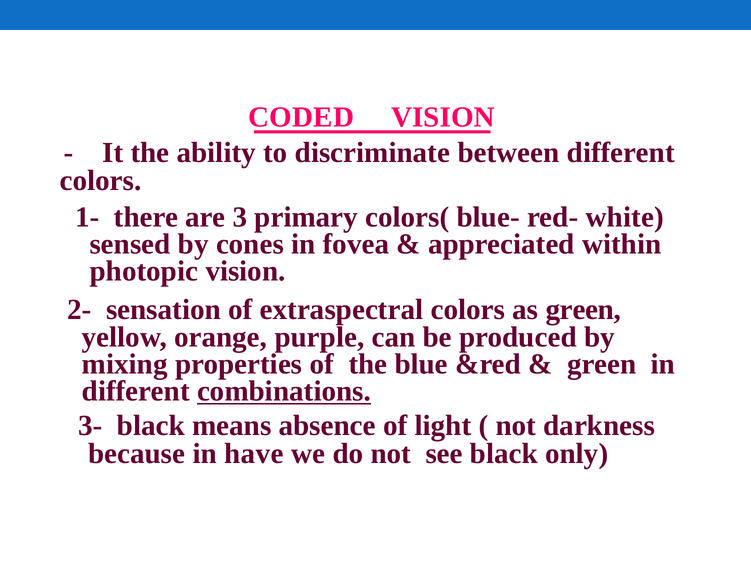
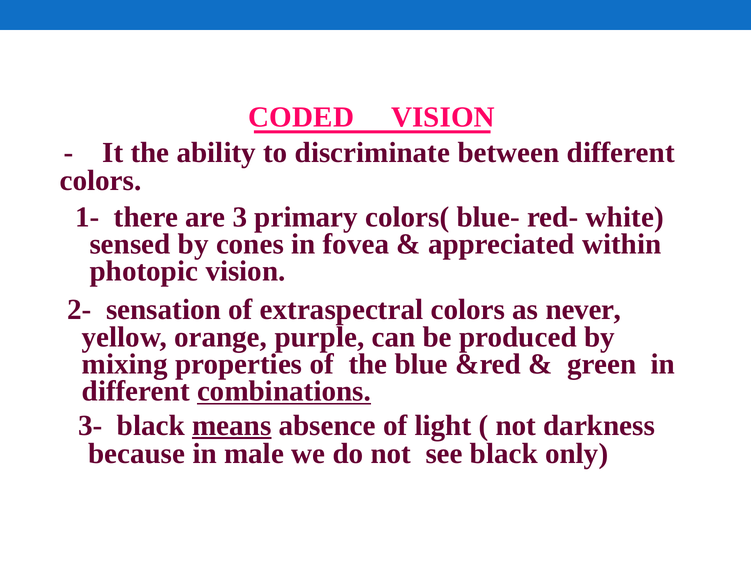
as green: green -> never (583, 310)
means underline: none -> present (232, 426)
have: have -> male (254, 454)
